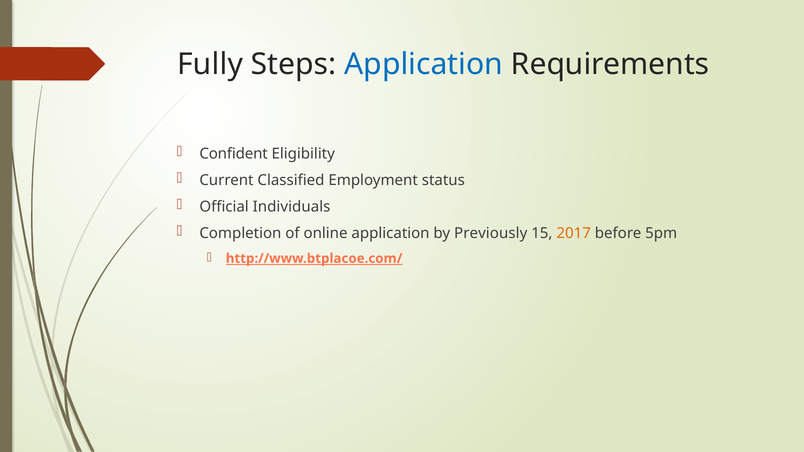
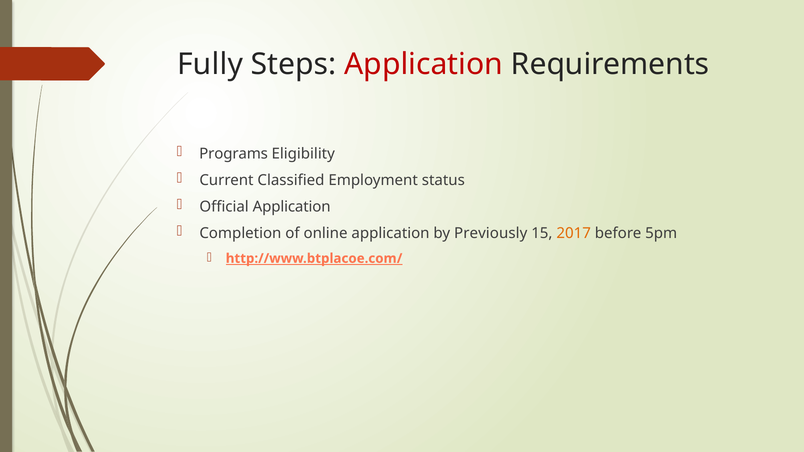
Application colour: blue -> red (424, 64)
Confident: Confident -> Programs (234, 154)
Official Individuals: Individuals -> Application (292, 207)
